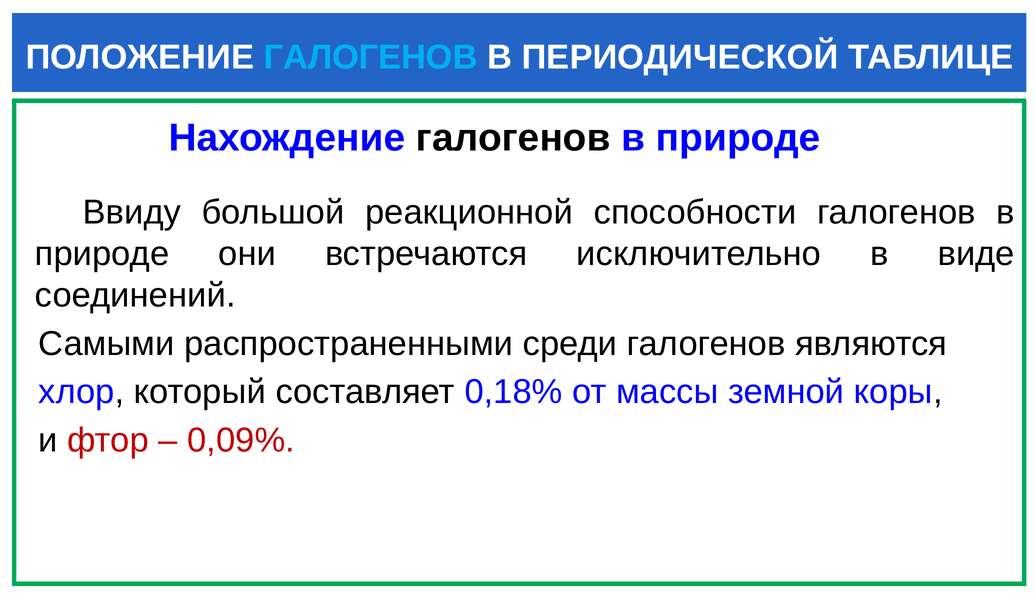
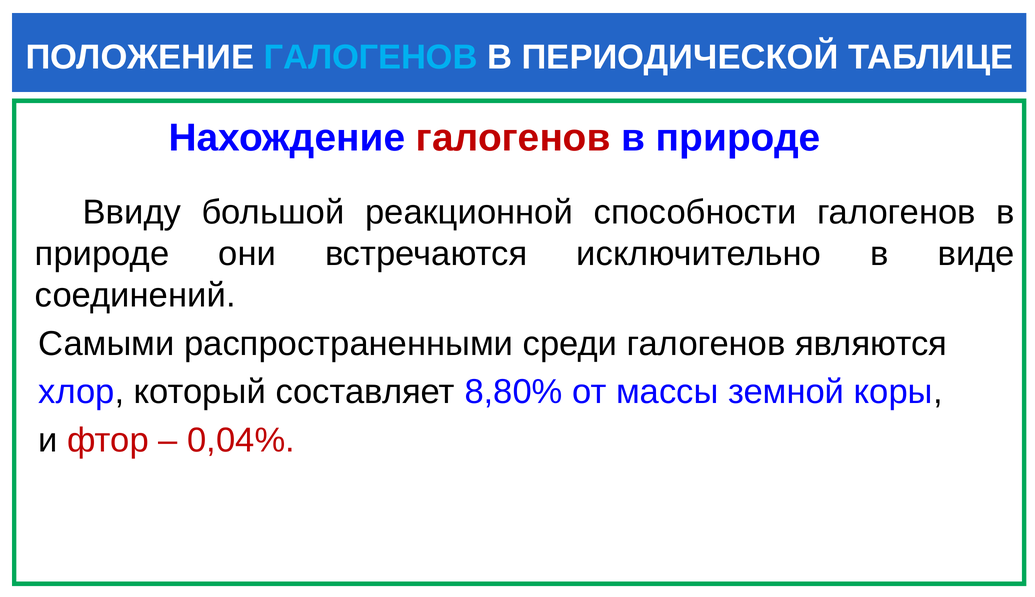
галогенов colour: black -> red (513, 138)
0,18%: 0,18% -> 8,80% (514, 392)
0,09%: 0,09% -> 0,04% (241, 441)
